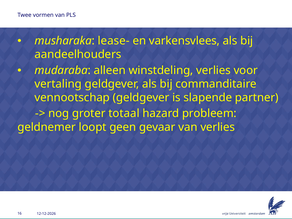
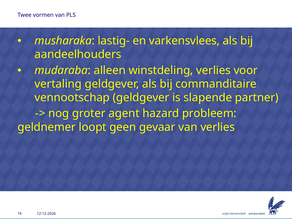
lease-: lease- -> lastig- (114, 41)
totaal: totaal -> agent (124, 113)
